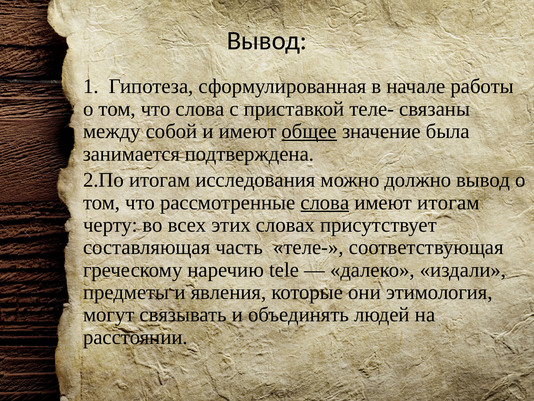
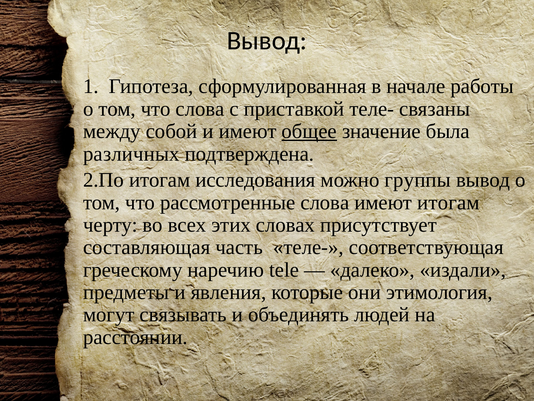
занимается: занимается -> различных (131, 154)
должно: должно -> группы (418, 180)
слова underline: present -> none (325, 202)
